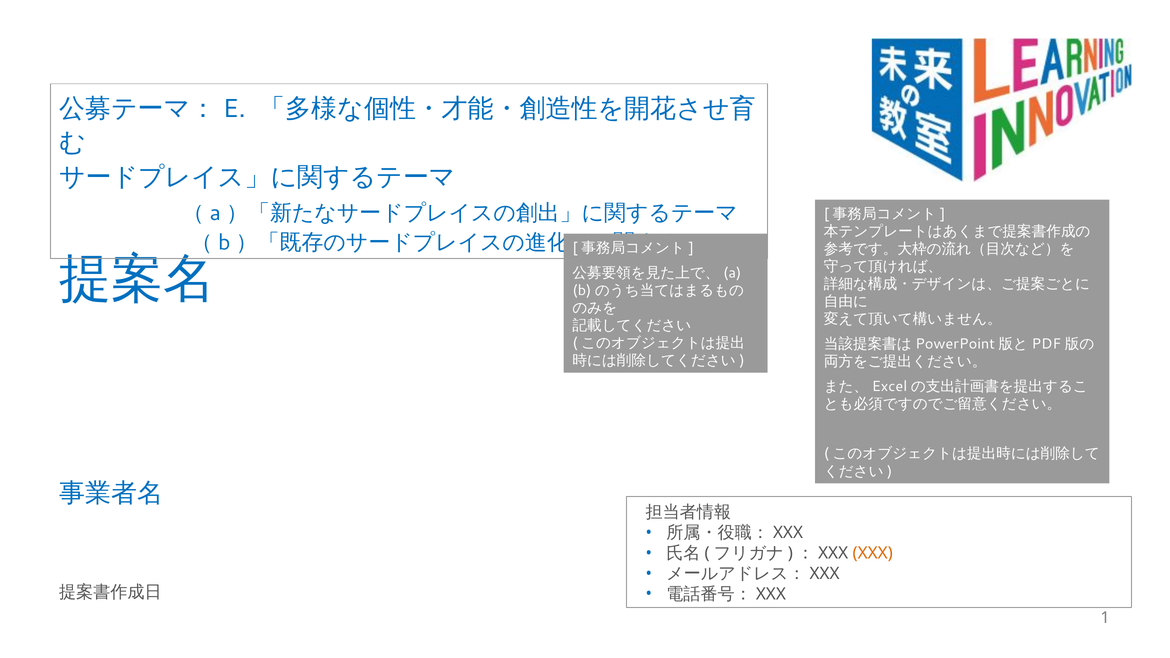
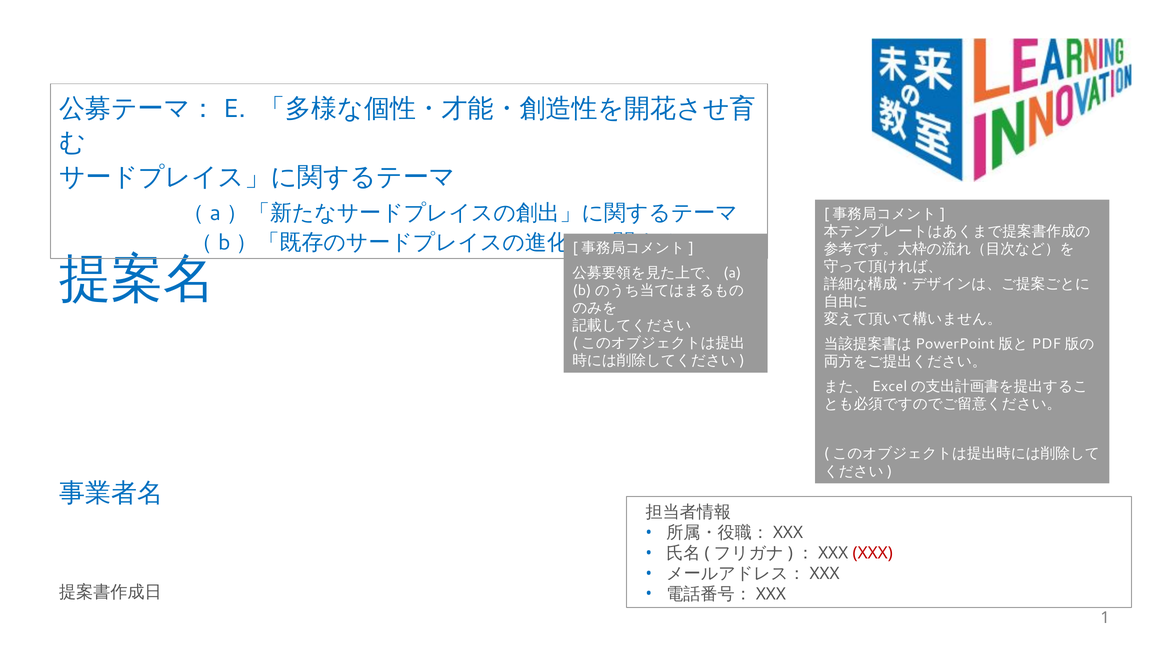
XXX colour: orange -> red (873, 553)
